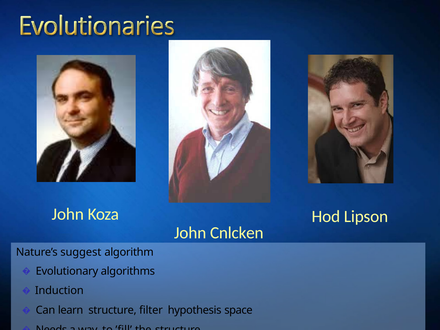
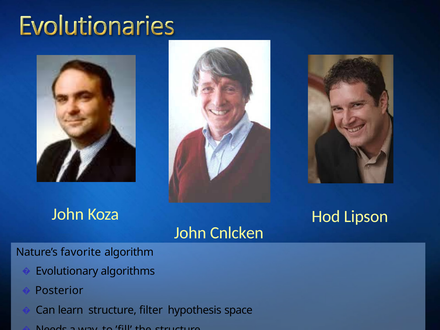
suggest: suggest -> favorite (81, 252)
Induction: Induction -> Posterior (59, 291)
